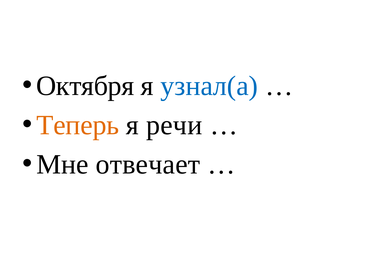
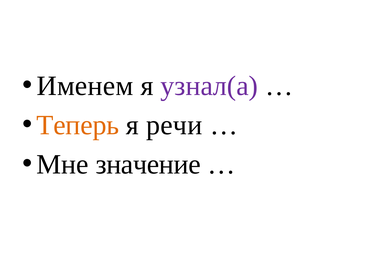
Октября: Октября -> Именем (85, 86)
узнал(а colour: blue -> purple (209, 86)
отвечает: отвечает -> значение (148, 164)
